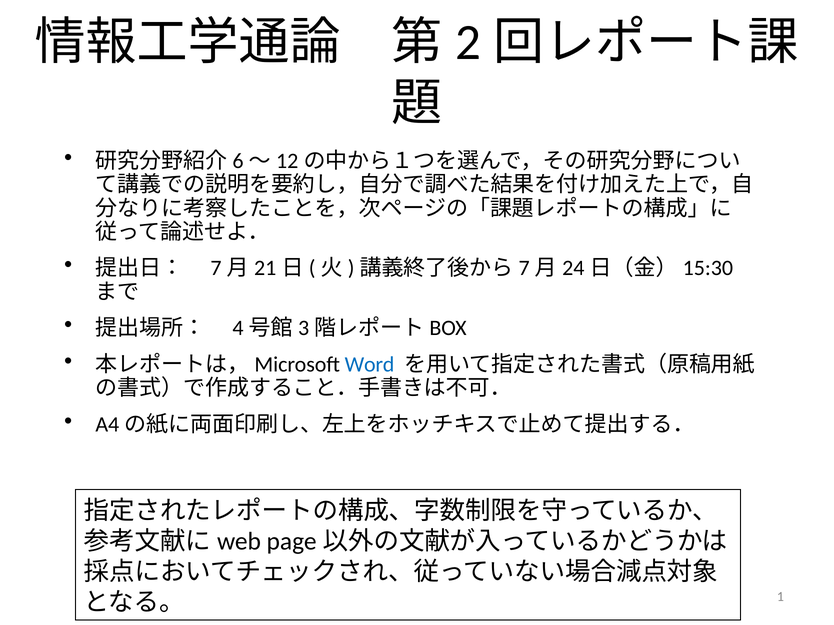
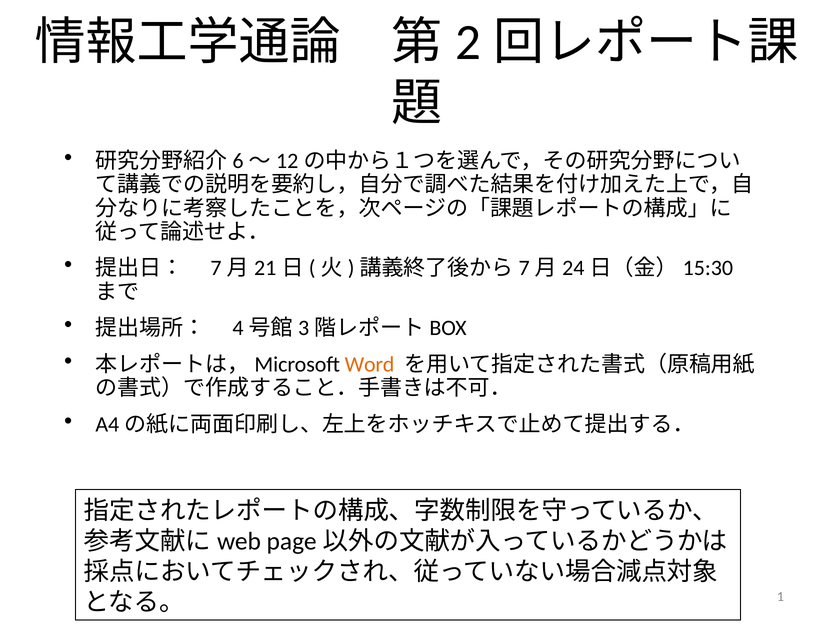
Word colour: blue -> orange (370, 365)
